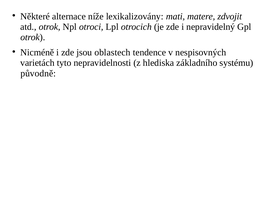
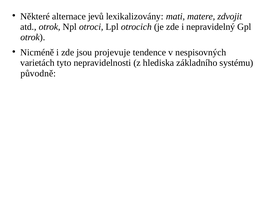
níže: níže -> jevů (96, 16)
oblastech: oblastech -> projevuje (112, 52)
